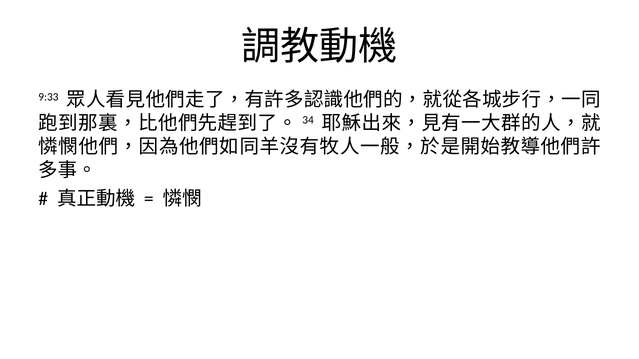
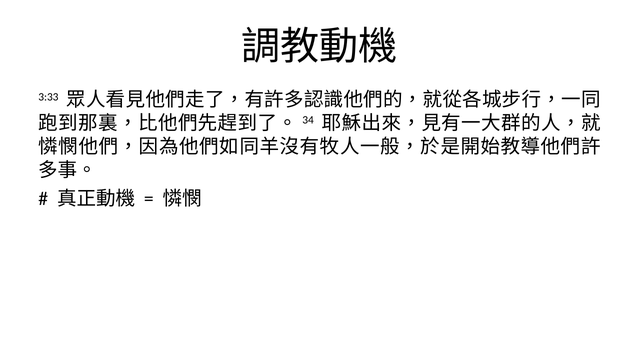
9:33: 9:33 -> 3:33 (48, 97)
